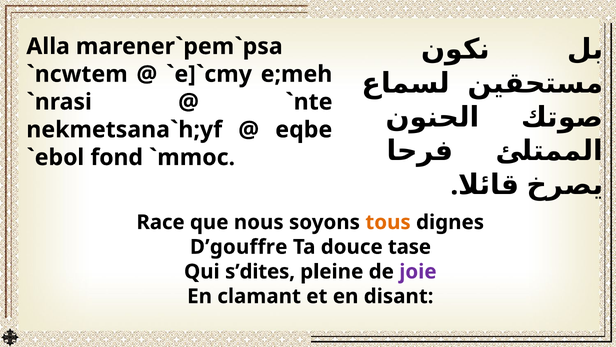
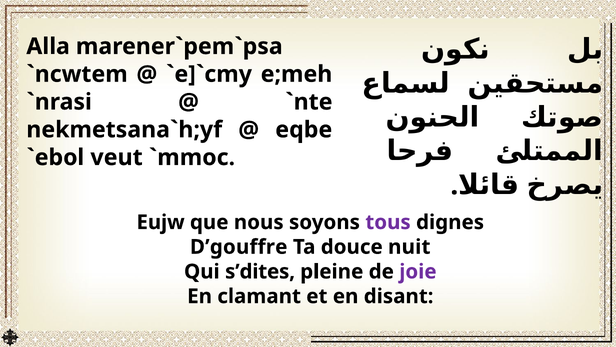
fond: fond -> veut (117, 157)
Race: Race -> Eujw (161, 222)
tous colour: orange -> purple (388, 222)
tase: tase -> nuit (409, 247)
